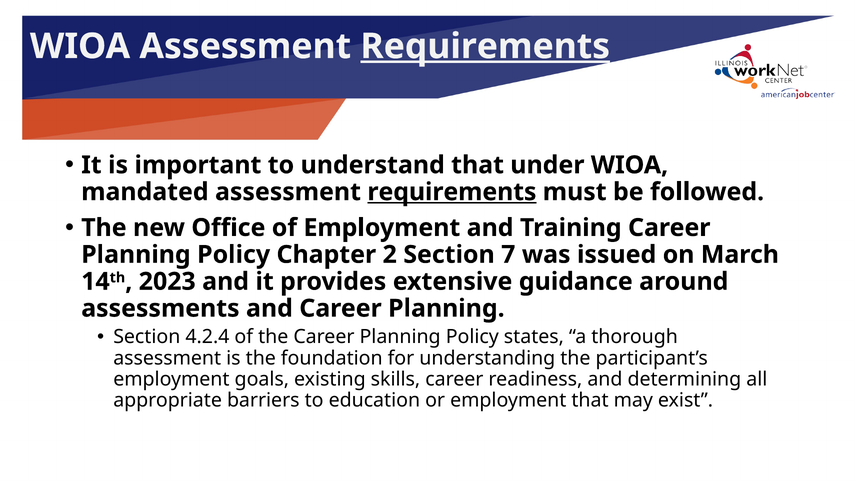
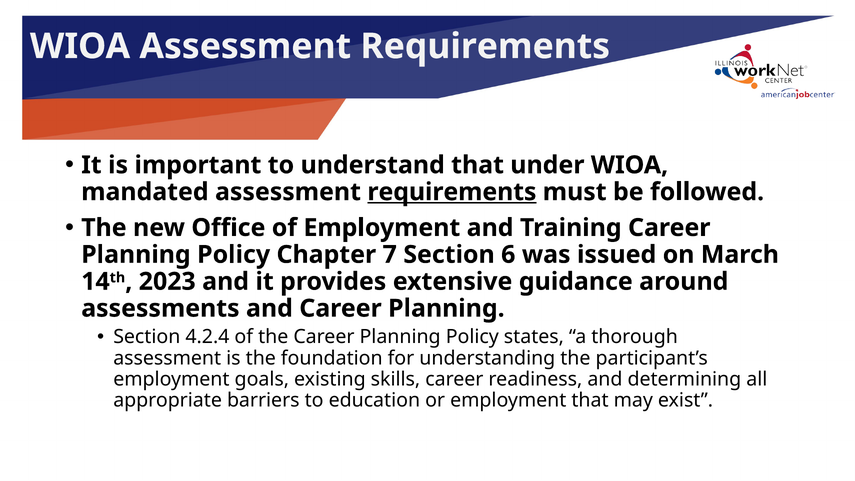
Requirements underline: present -> none (485, 46)
2: 2 -> 7 (390, 255)
7: 7 -> 6 (508, 255)
